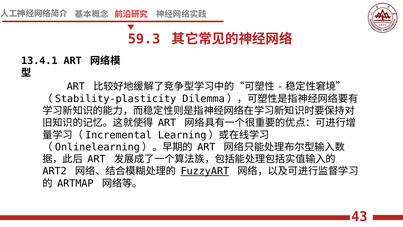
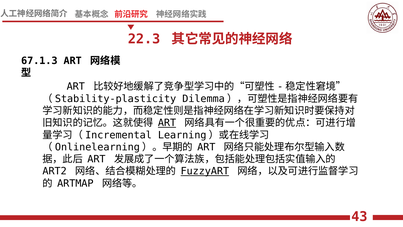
59.3: 59.3 -> 22.3 (144, 39)
13.4.1: 13.4.1 -> 67.1.3 (39, 61)
ART underline: none -> present (167, 123)
